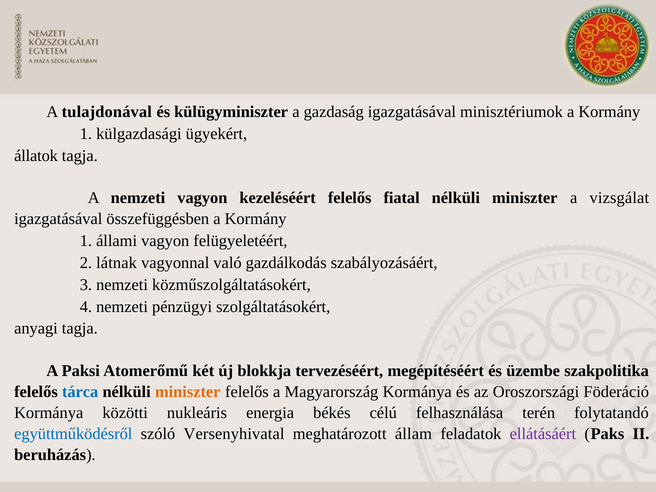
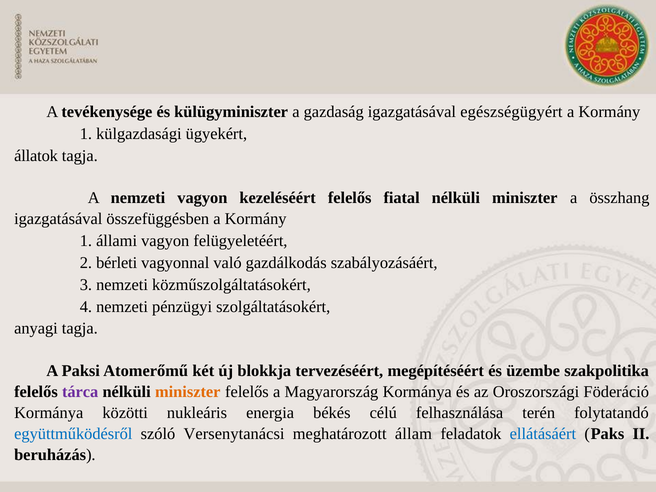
tulajdonával: tulajdonával -> tevékenysége (107, 112)
minisztériumok: minisztériumok -> egészségügyért (511, 112)
vizsgálat: vizsgálat -> összhang (619, 198)
látnak: látnak -> bérleti (117, 263)
tárca colour: blue -> purple (80, 392)
Versenyhivatal: Versenyhivatal -> Versenytanácsi (234, 434)
ellátásáért colour: purple -> blue (543, 434)
